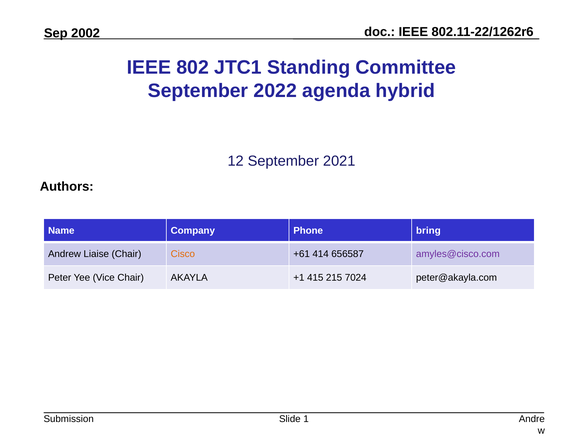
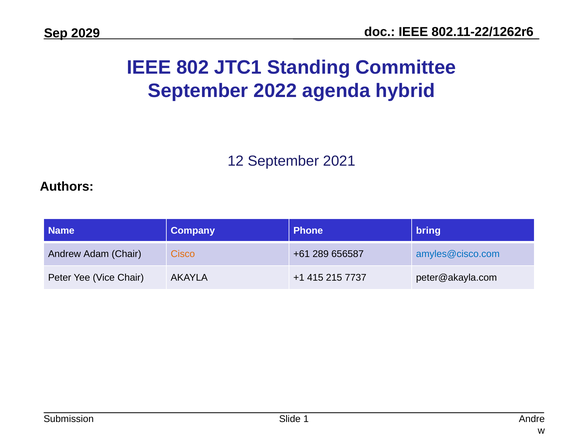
2002: 2002 -> 2029 (86, 33)
Liaise: Liaise -> Adam (96, 254)
414: 414 -> 289 (321, 254)
amyles@cisco.com colour: purple -> blue (458, 254)
7024: 7024 -> 7737 (356, 278)
